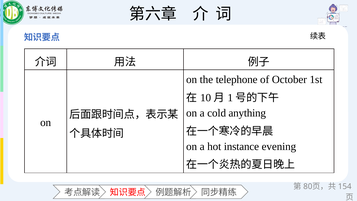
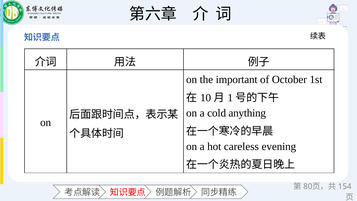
telephone: telephone -> important (237, 80)
instance: instance -> careless (241, 146)
